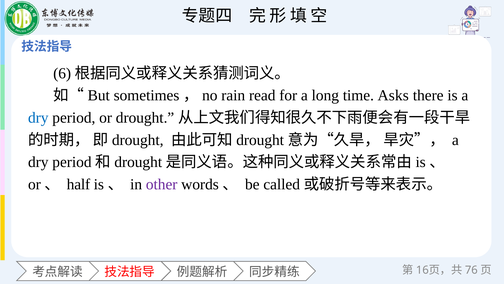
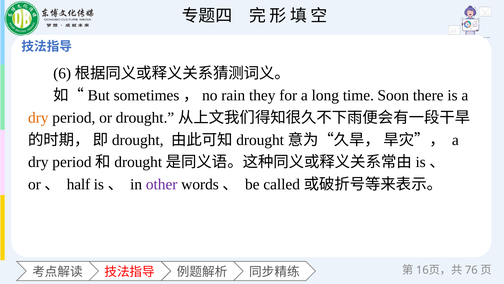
read: read -> they (262, 95)
Asks: Asks -> Soon (393, 95)
dry colour: blue -> orange (38, 118)
